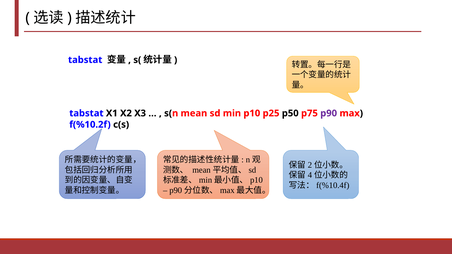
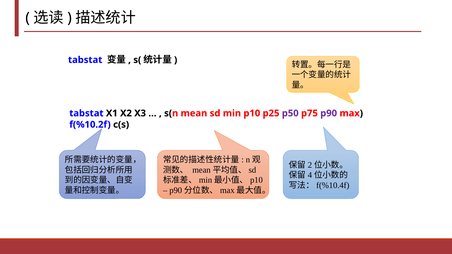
p50 colour: black -> purple (290, 113)
